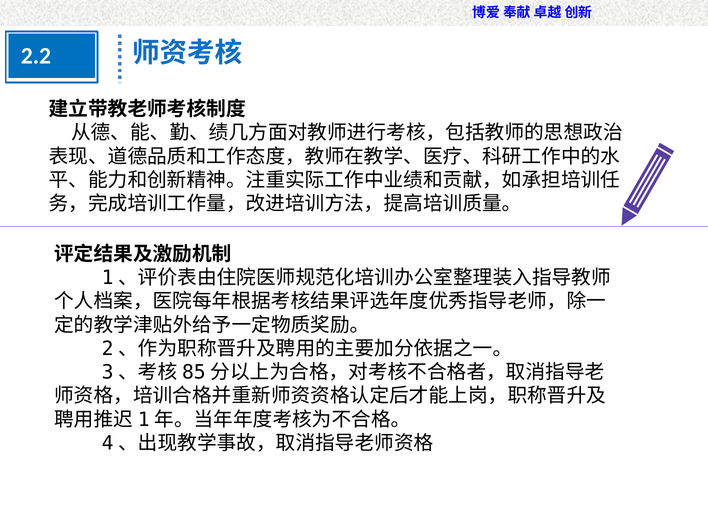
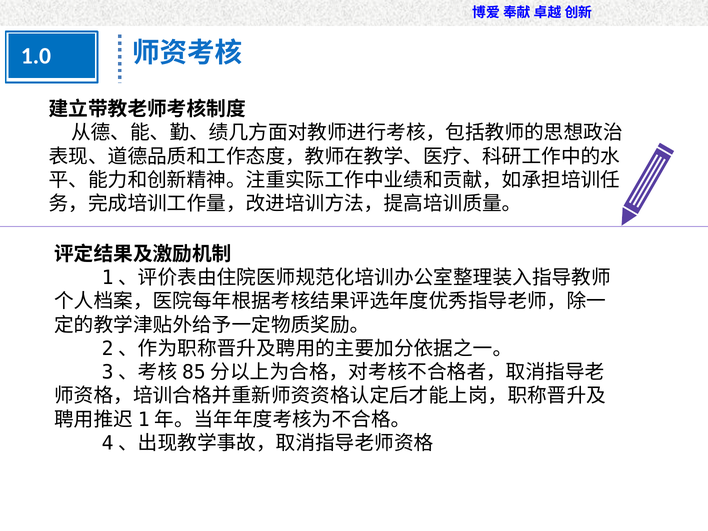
2.2: 2.2 -> 1.0 (36, 56)
